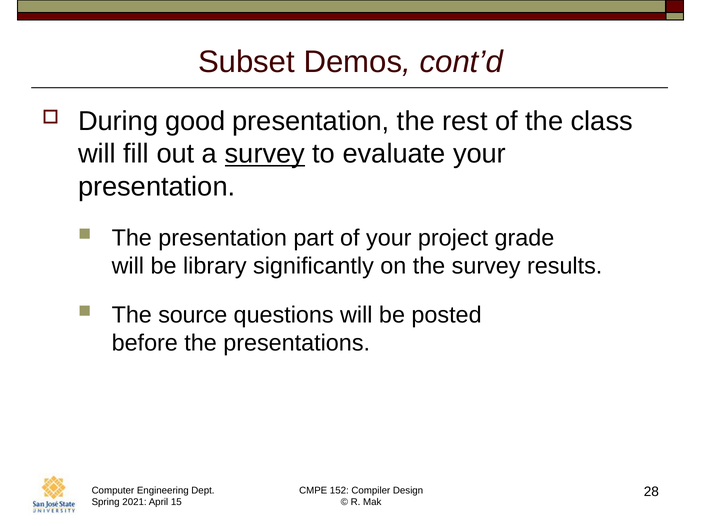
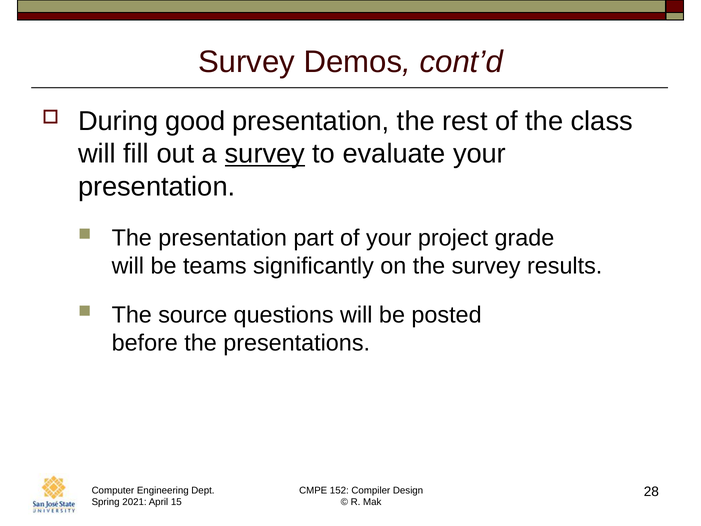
Subset: Subset -> Survey (246, 62)
library: library -> teams (215, 266)
